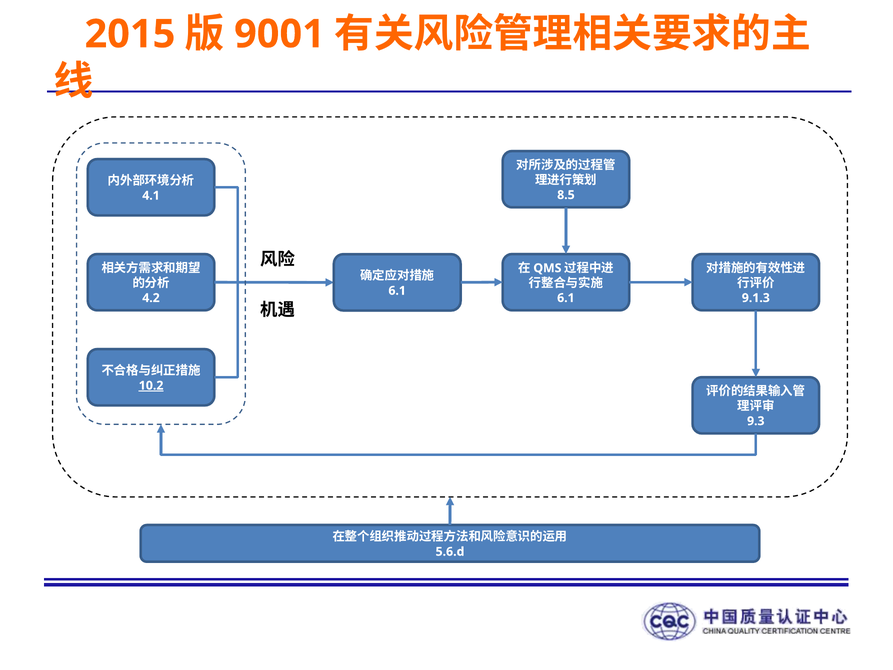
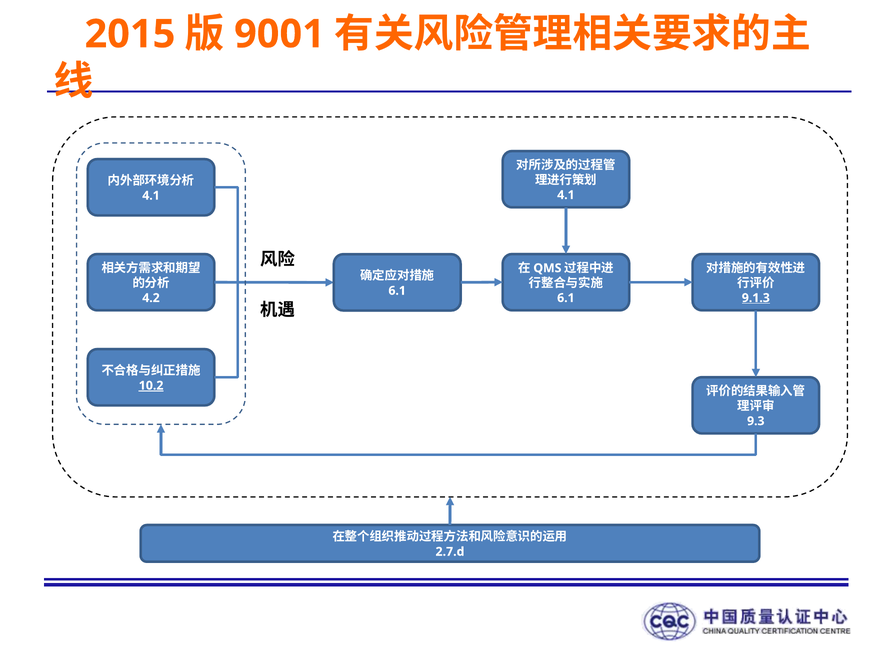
8.5: 8.5 -> 4.1 (566, 195)
9.1.3 underline: none -> present (756, 298)
5.6.d: 5.6.d -> 2.7.d (450, 551)
